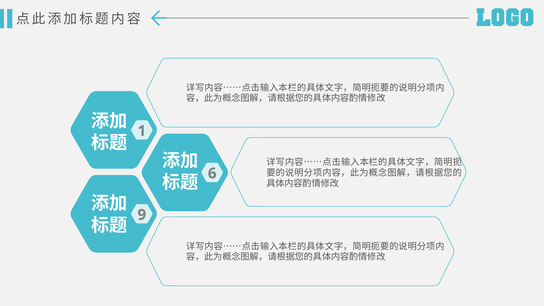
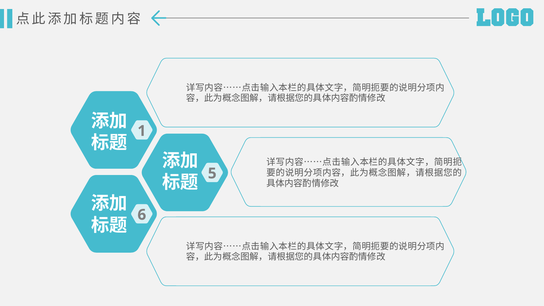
6: 6 -> 5 (212, 173)
9: 9 -> 6 (142, 215)
